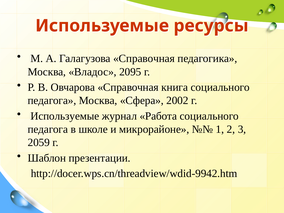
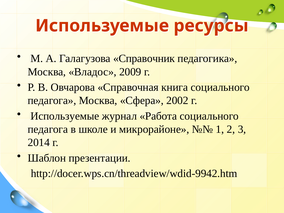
Галагузова Справочная: Справочная -> Справочник (144, 59)
2095: 2095 -> 2009 (130, 72)
2059: 2059 -> 2014 (39, 143)
